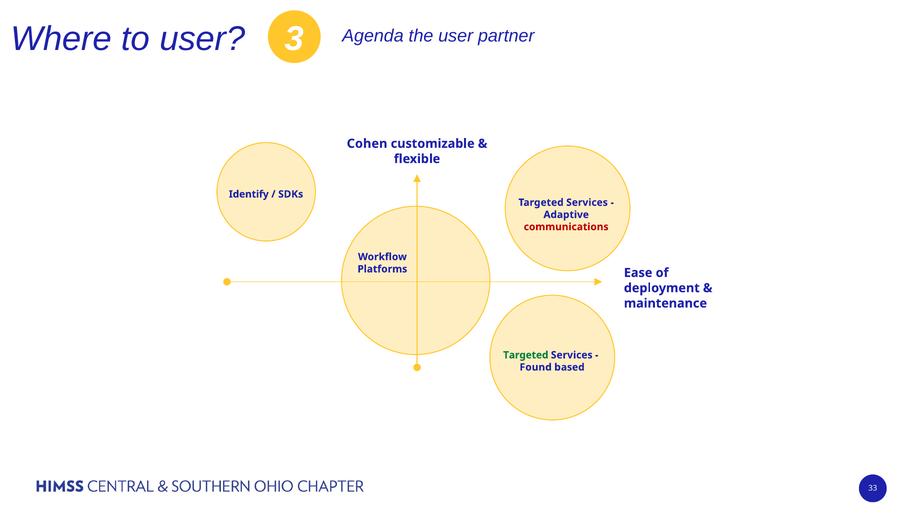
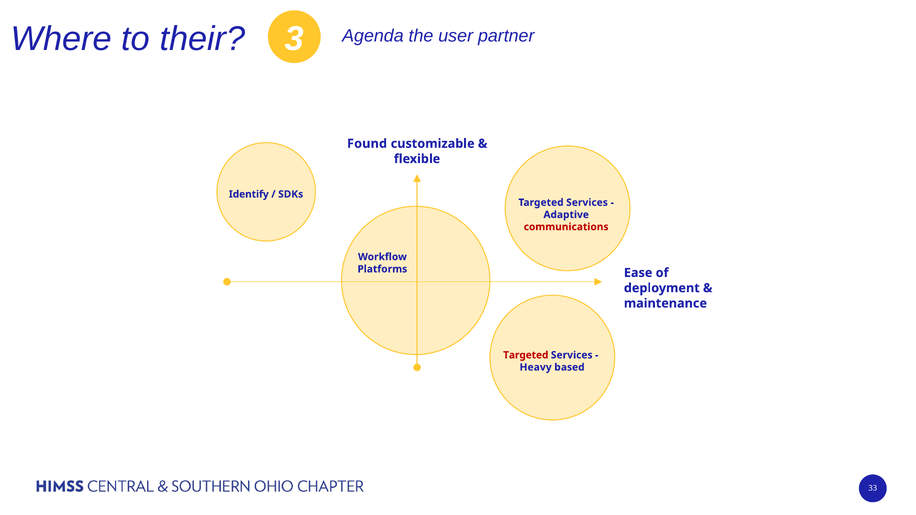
to user: user -> their (202, 39)
Cohen: Cohen -> Found (367, 144)
Targeted colour: green -> red (526, 355)
Found: Found -> Heavy (536, 367)
